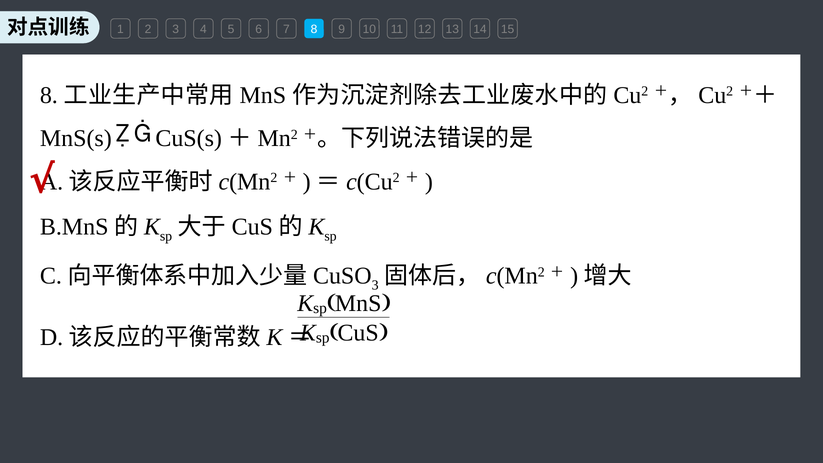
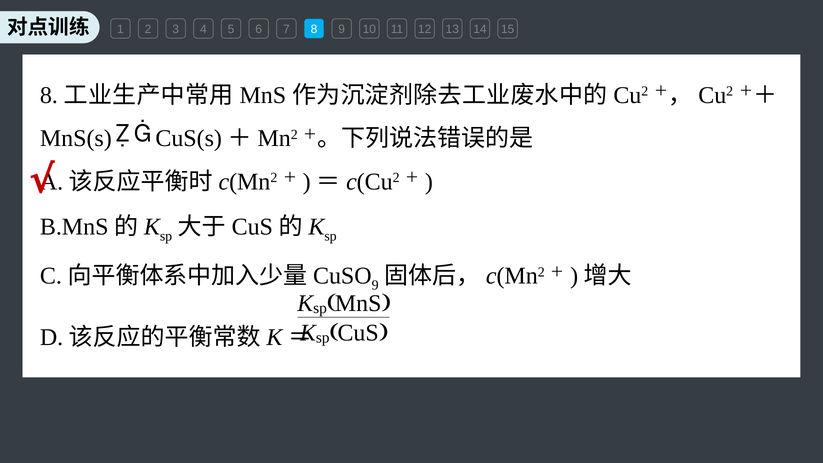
3: 3 -> 9 (375, 285)
